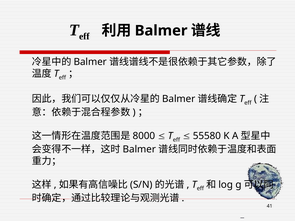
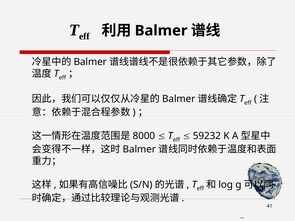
55580: 55580 -> 59232 (207, 136)
